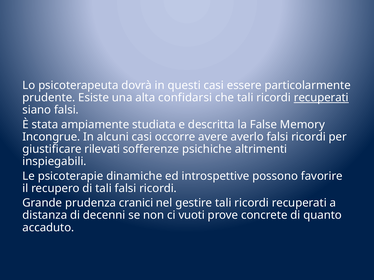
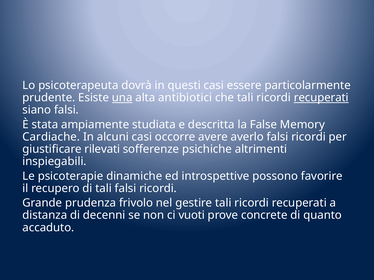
una underline: none -> present (122, 98)
confidarsi: confidarsi -> antibiotici (185, 98)
Incongrue: Incongrue -> Cardiache (51, 137)
cranici: cranici -> frivolo (136, 203)
